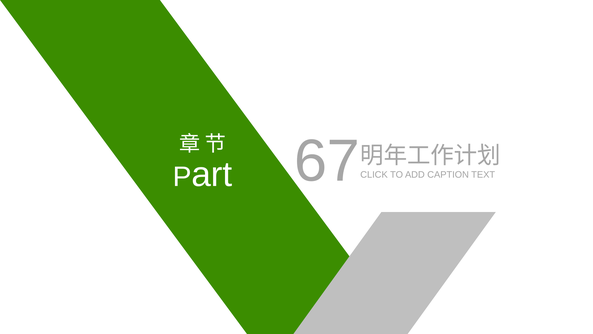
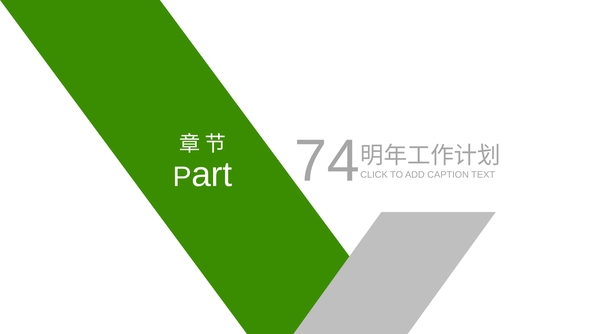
67: 67 -> 74 (327, 161)
